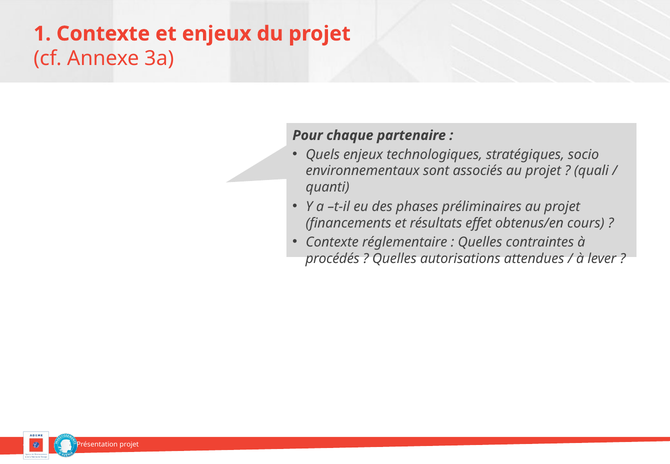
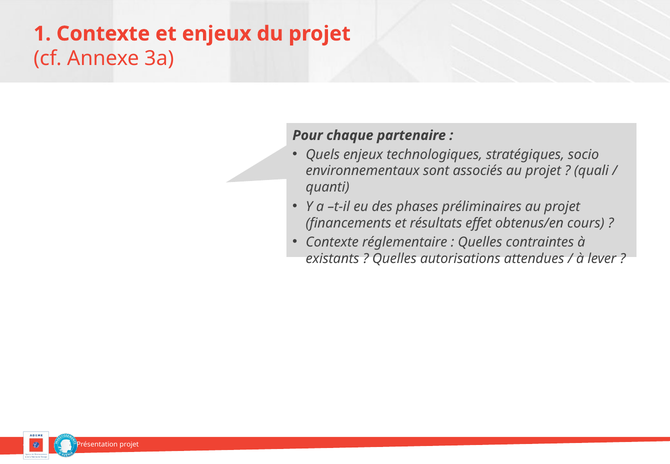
procédés: procédés -> existants (332, 258)
